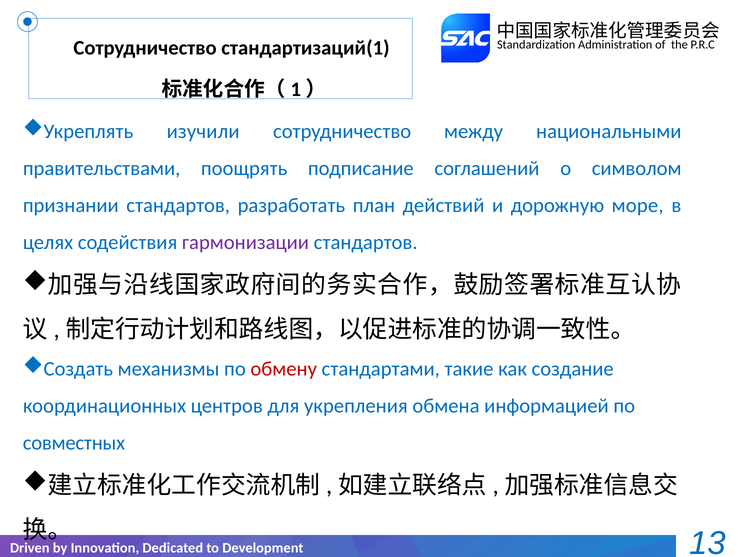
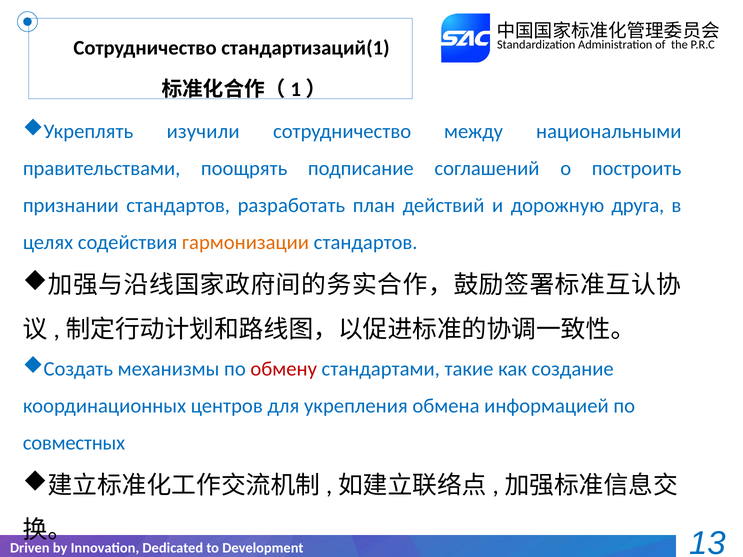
символом: символом -> построить (637, 168)
море: море -> друга (638, 206)
гармонизации colour: purple -> orange (246, 243)
